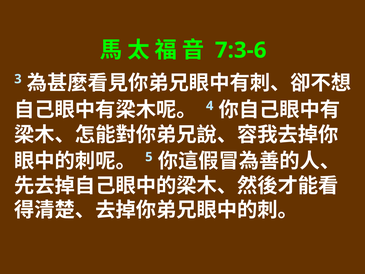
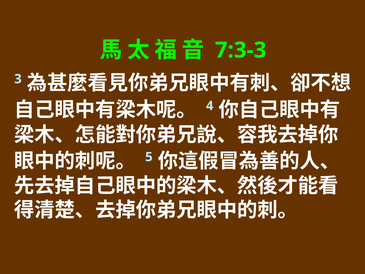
7:3-6: 7:3-6 -> 7:3-3 (241, 50)
